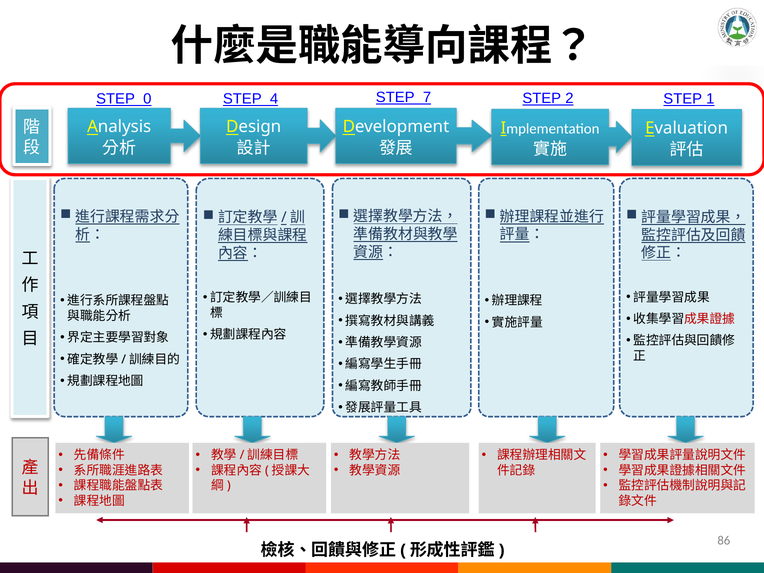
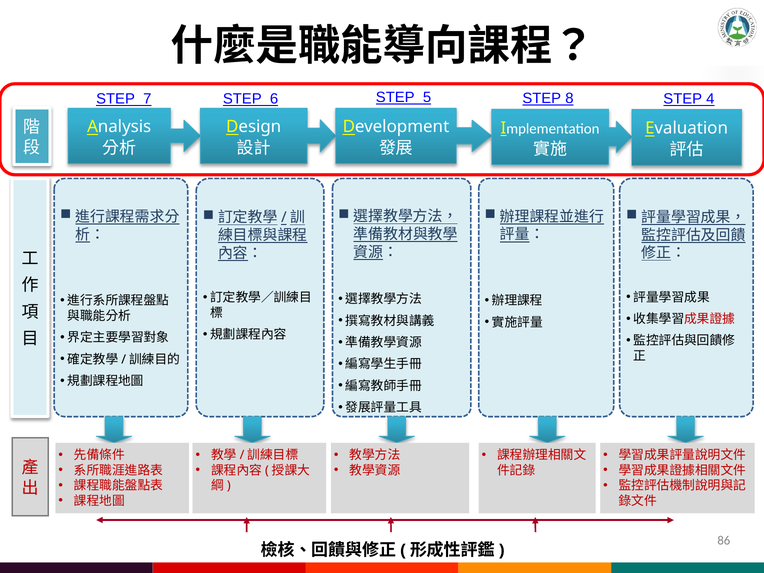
0: 0 -> 7 (147, 99)
4: 4 -> 6 (274, 99)
7: 7 -> 5 (427, 97)
2: 2 -> 8 (569, 99)
1: 1 -> 4 (710, 99)
